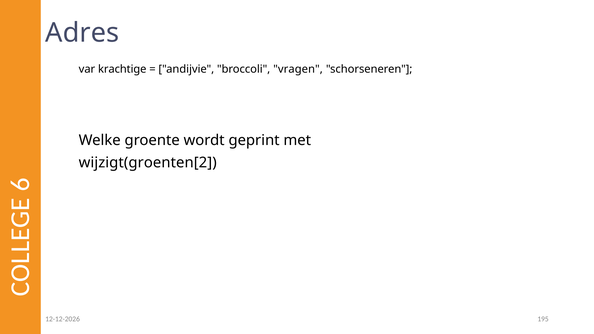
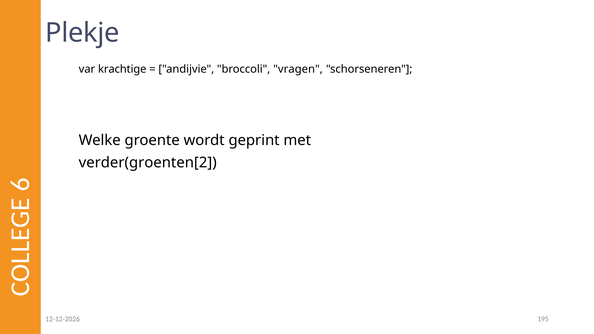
Adres: Adres -> Plekje (82, 33)
wijzigt(groenten[2: wijzigt(groenten[2 -> verder(groenten[2 (148, 163)
